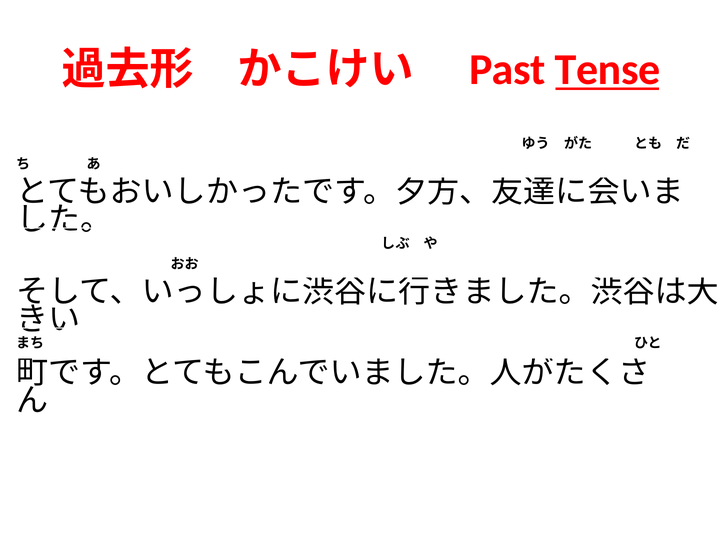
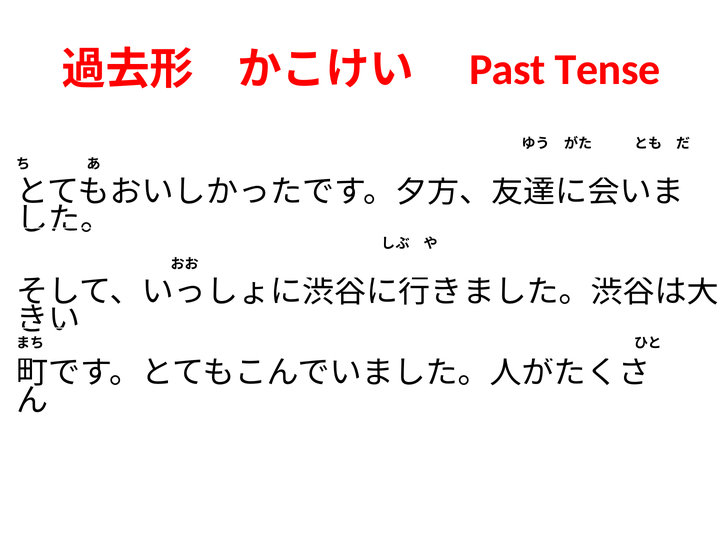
Tense underline: present -> none (608, 70)
